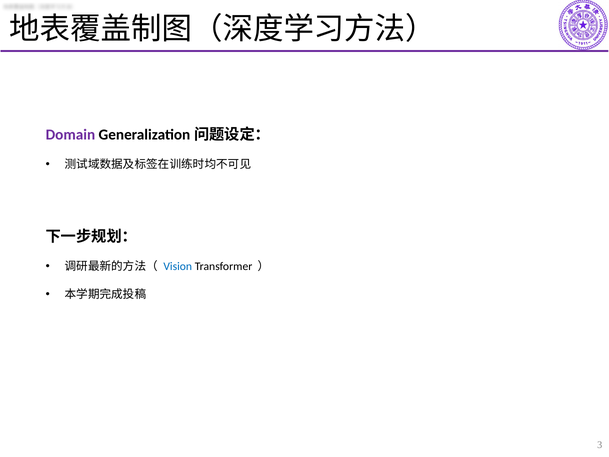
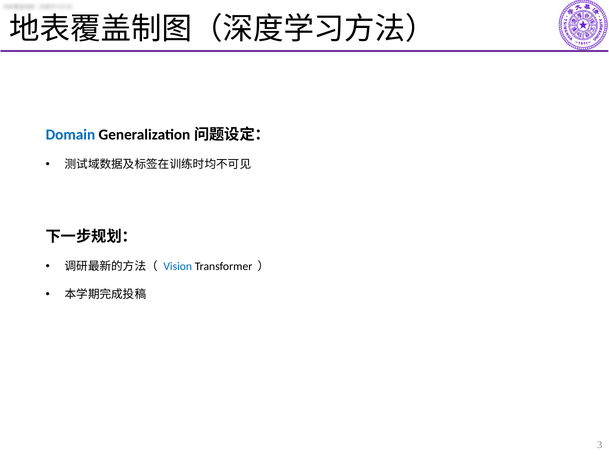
Domain colour: purple -> blue (70, 135)
